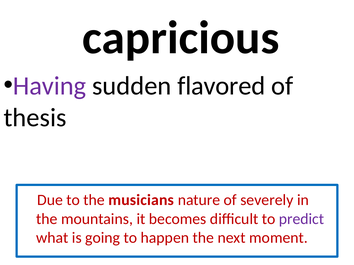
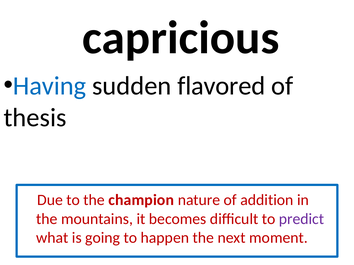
Having colour: purple -> blue (49, 86)
musicians: musicians -> champion (141, 200)
severely: severely -> addition (267, 200)
